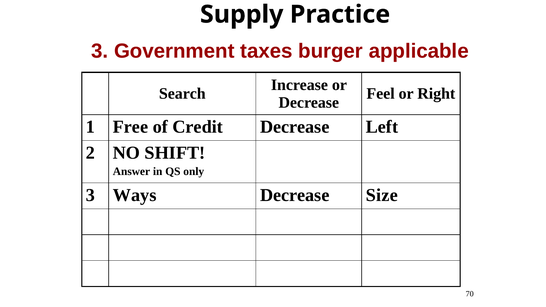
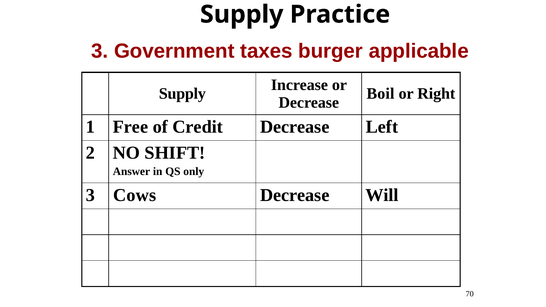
Search: Search -> Supply (182, 94)
Feel: Feel -> Boil (380, 94)
Ways: Ways -> Cows (135, 195)
Size: Size -> Will (382, 195)
